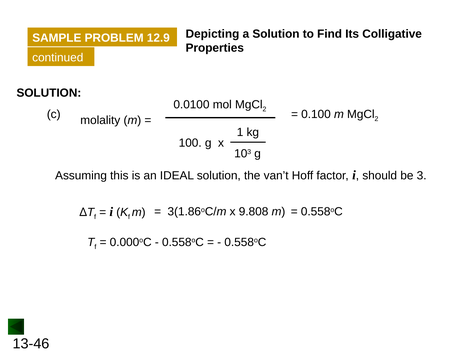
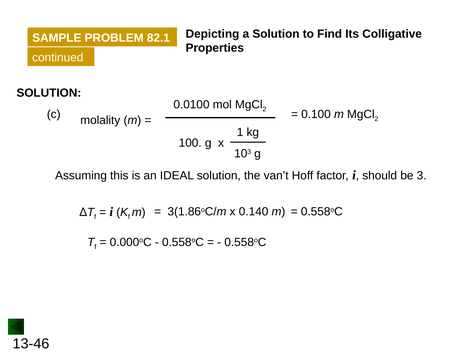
12.9: 12.9 -> 82.1 (158, 38)
9.808: 9.808 -> 0.140 (254, 212)
